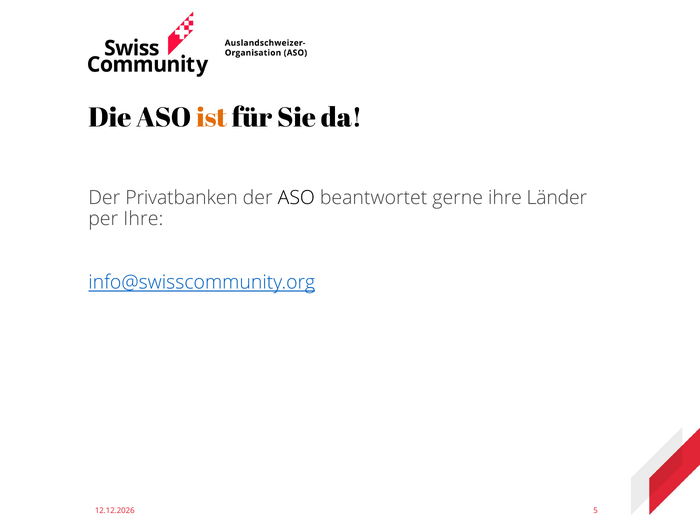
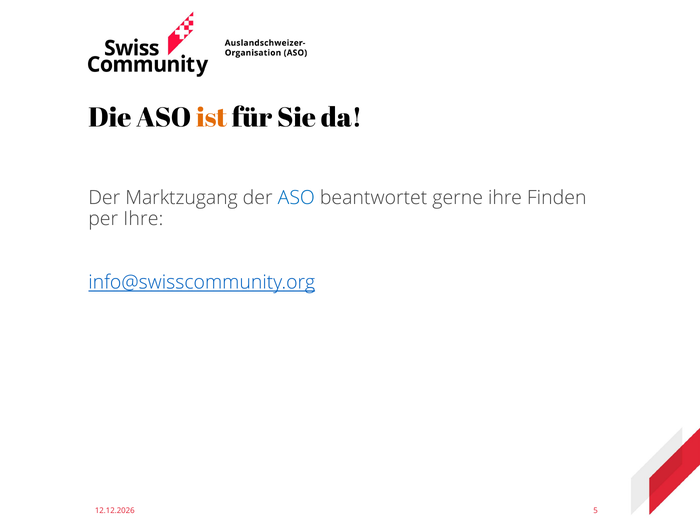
Privatbanken: Privatbanken -> Marktzugang (182, 198)
ASO colour: black -> blue (296, 198)
Länder: Länder -> Finden (557, 198)
